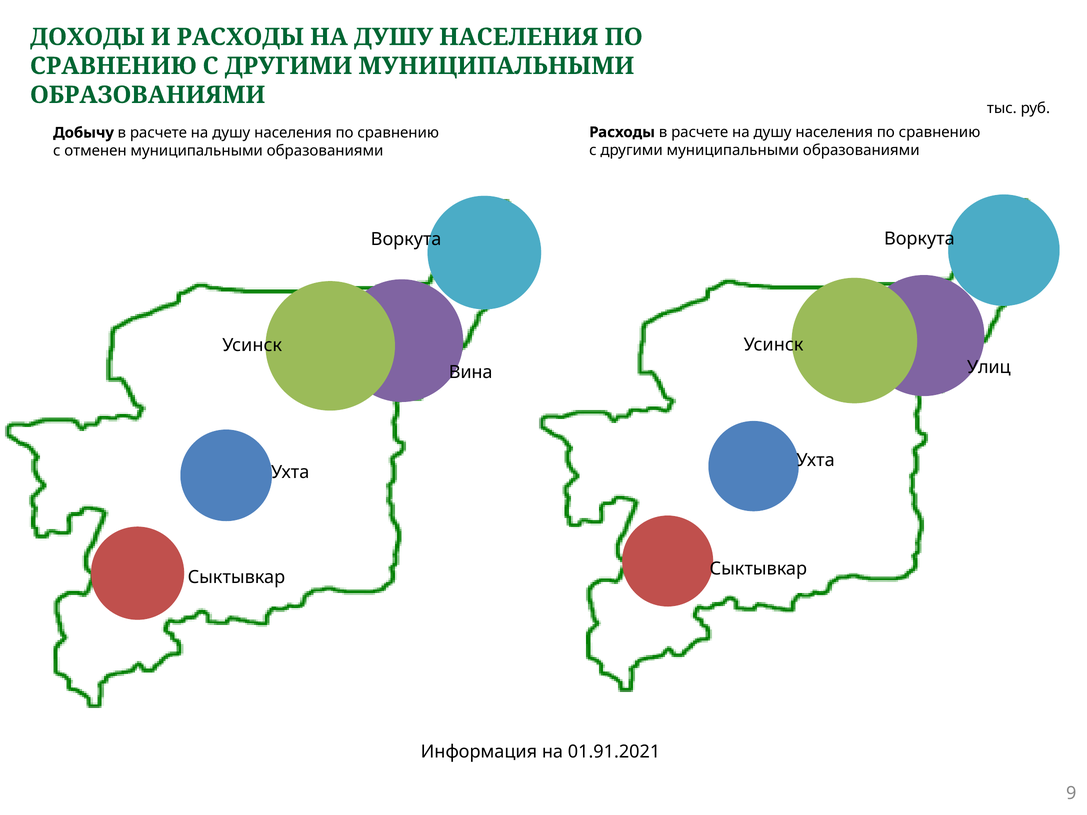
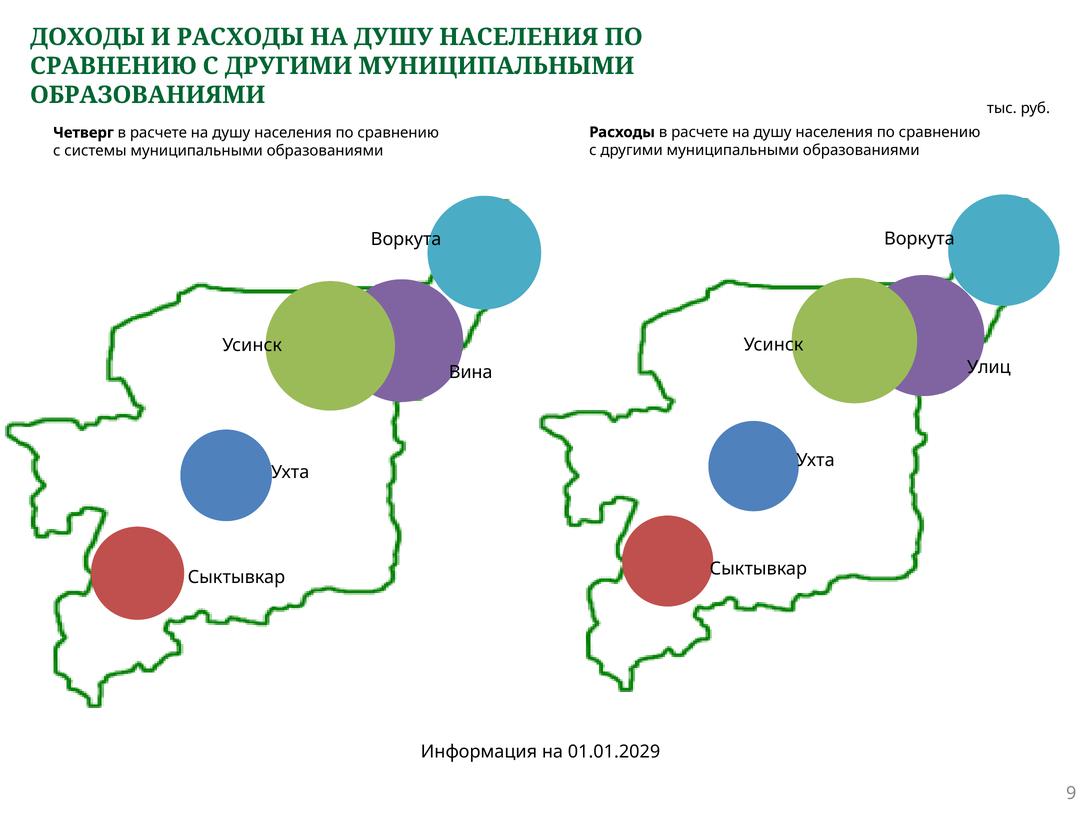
Добычу: Добычу -> Четверг (84, 133)
отменен: отменен -> системы (95, 151)
01.91.2021: 01.91.2021 -> 01.01.2029 (614, 752)
